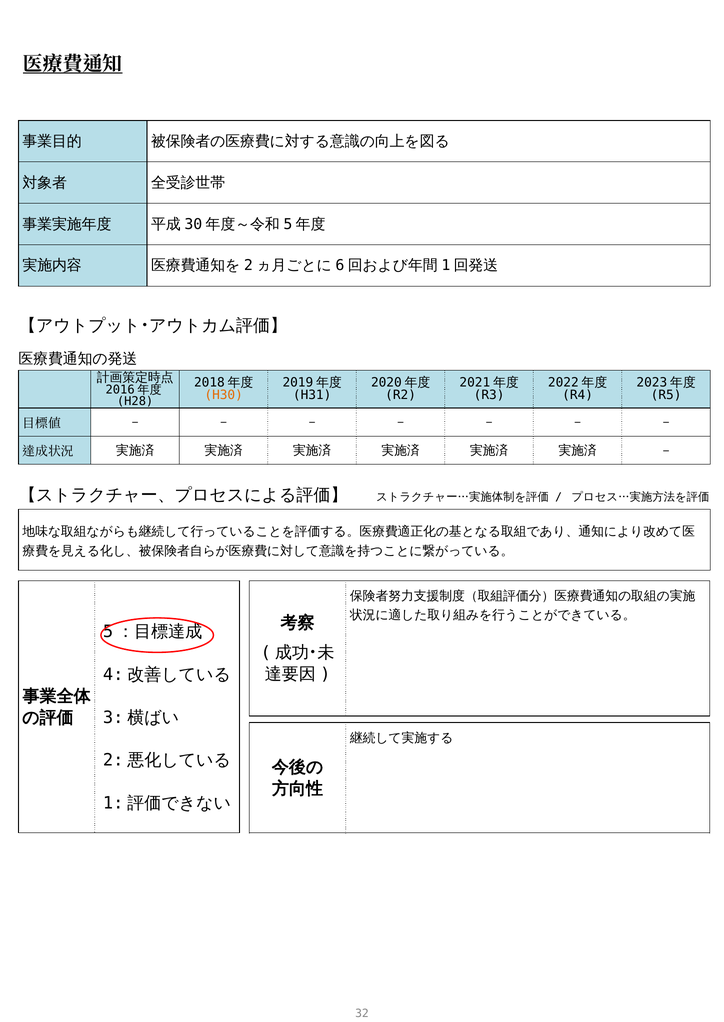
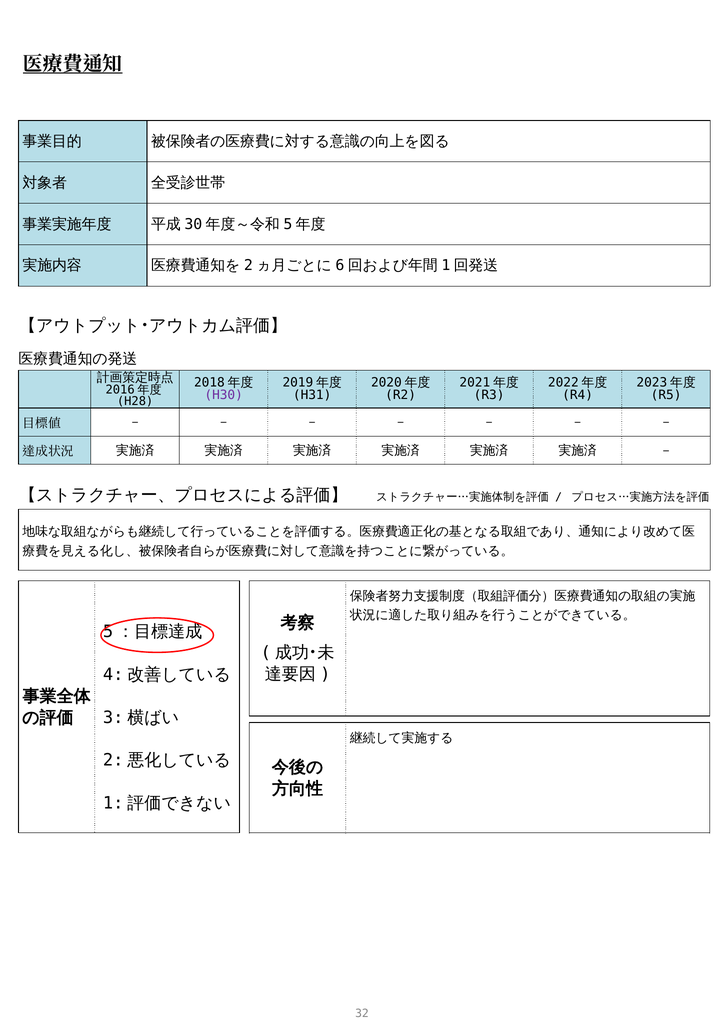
H30 colour: orange -> purple (224, 395)
